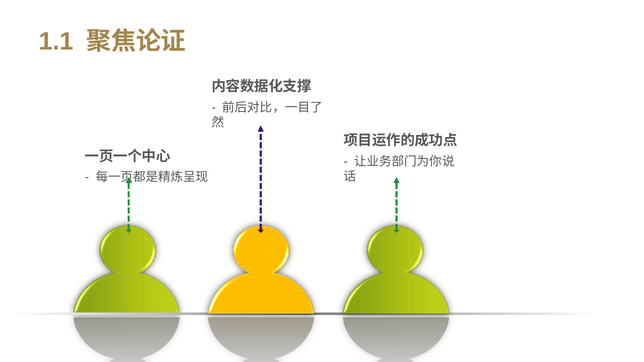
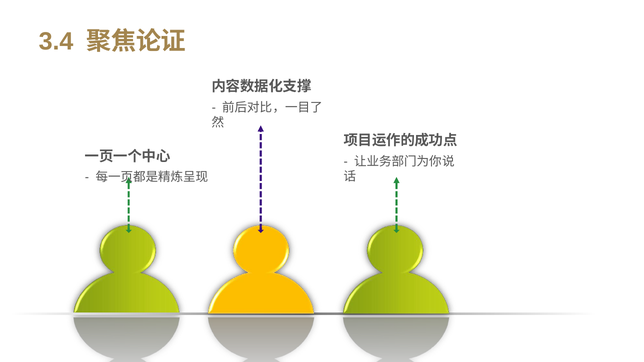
1.1: 1.1 -> 3.4 (56, 42)
